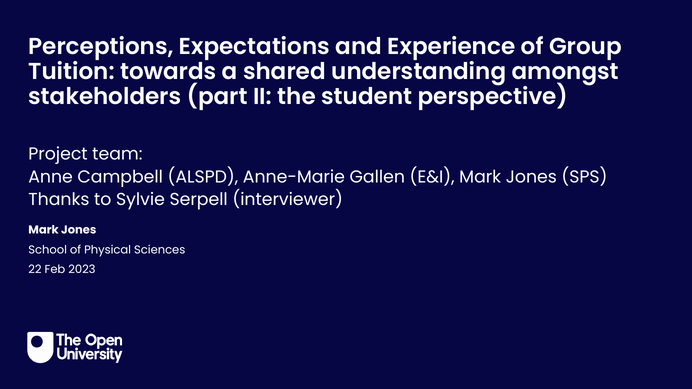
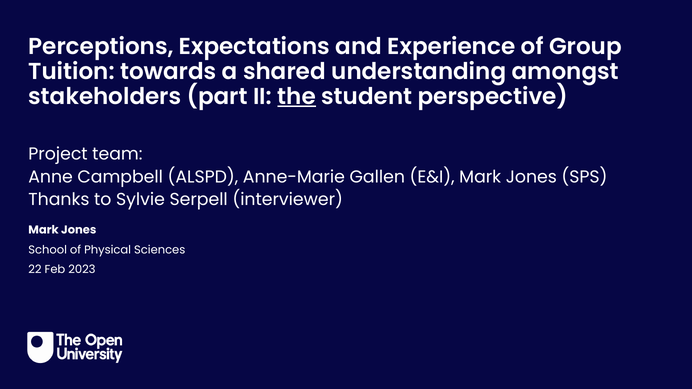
the underline: none -> present (297, 97)
